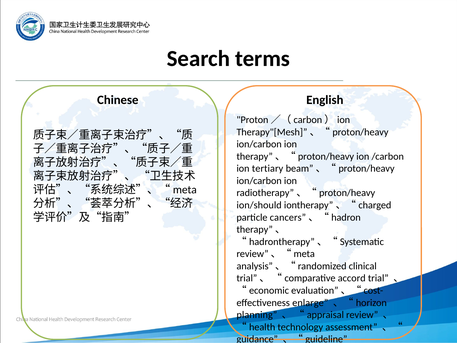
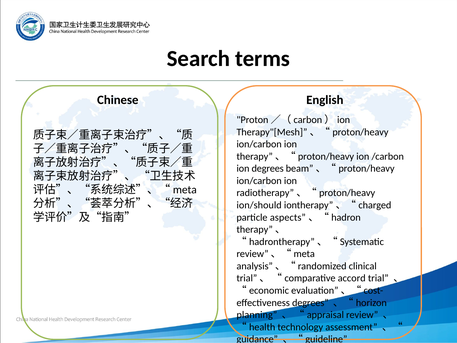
ion tertiary: tertiary -> degrees (268, 168)
cancers: cancers -> aspects (288, 217)
enlarge: enlarge -> degrees (310, 302)
